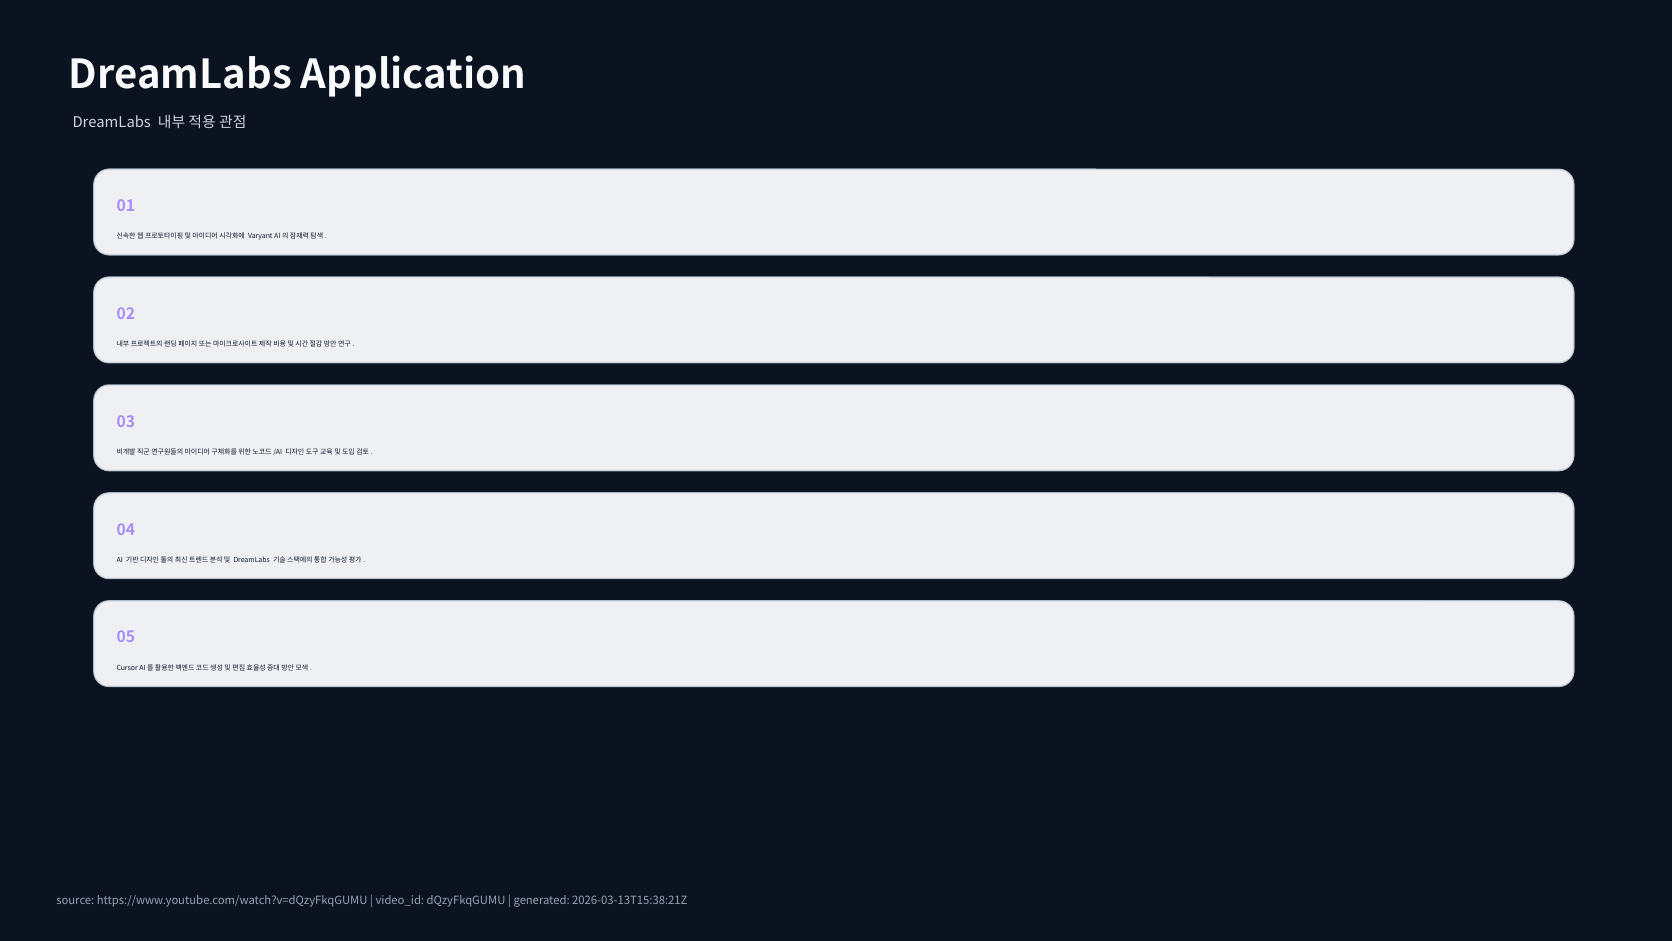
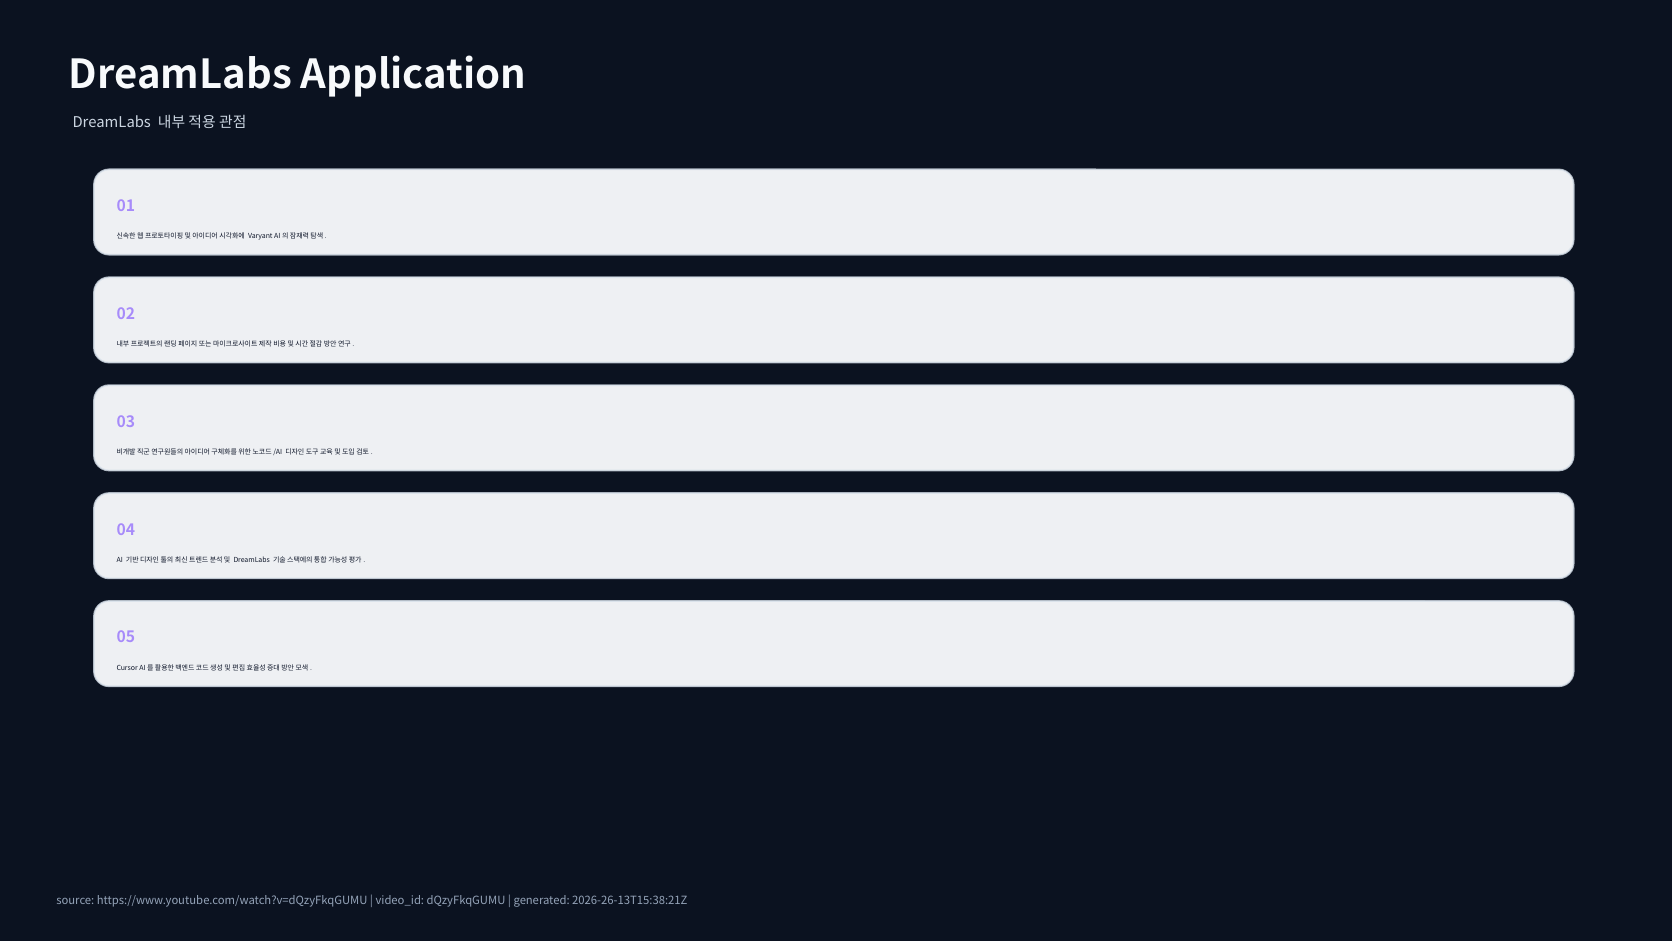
2026-03-13T15:38:21Z: 2026-03-13T15:38:21Z -> 2026-26-13T15:38:21Z (630, 901)
